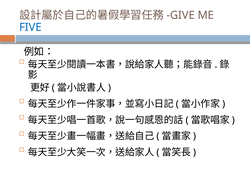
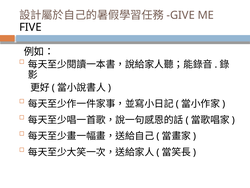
FIVE colour: blue -> black (30, 27)
